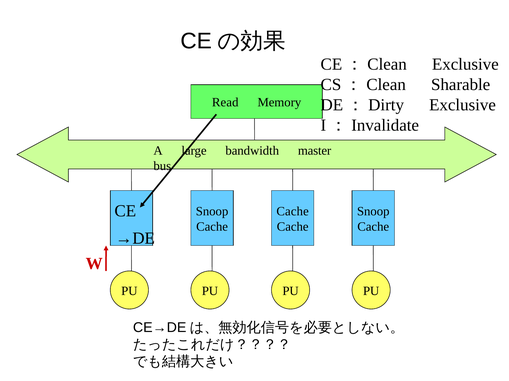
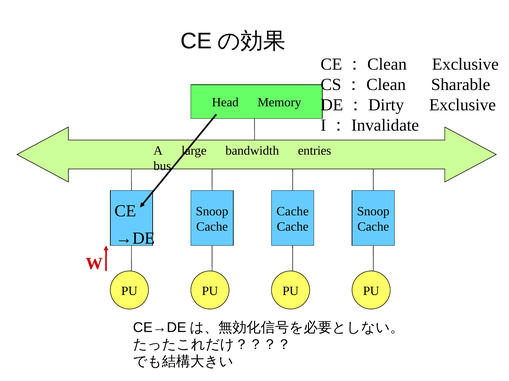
Read: Read -> Head (225, 103)
master: master -> entries (315, 151)
